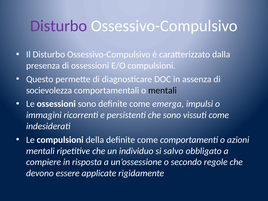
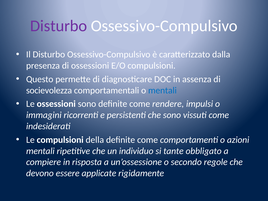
mentali colour: black -> blue (162, 90)
emerga: emerga -> rendere (168, 104)
salvo: salvo -> tante (173, 151)
